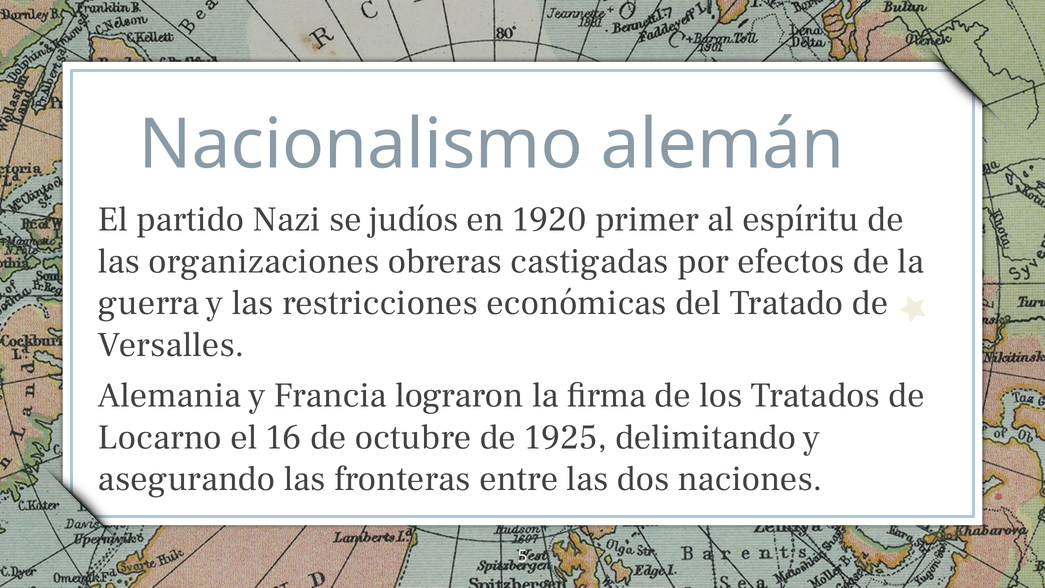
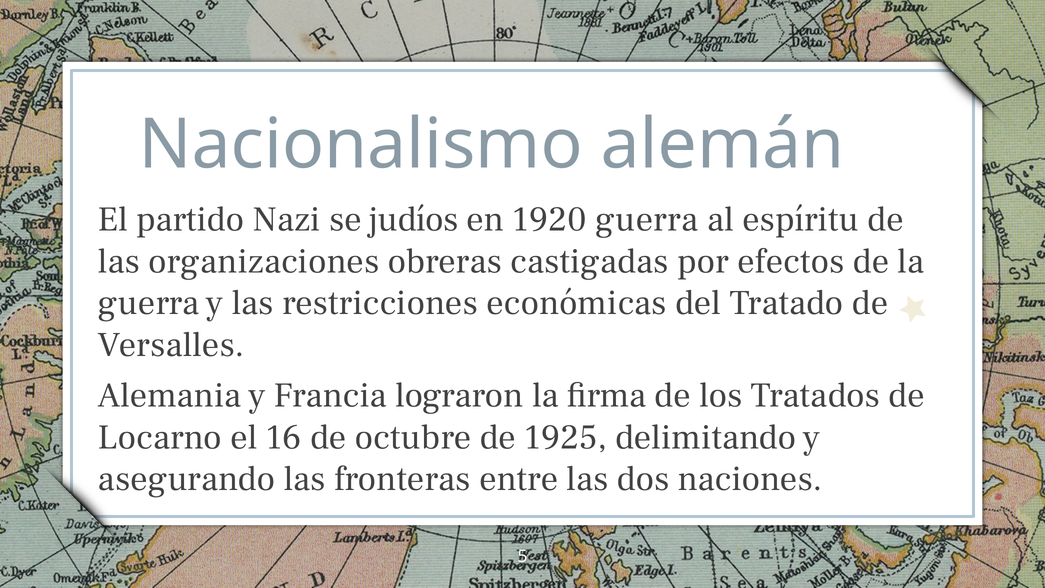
1920 primer: primer -> guerra (647, 219)
